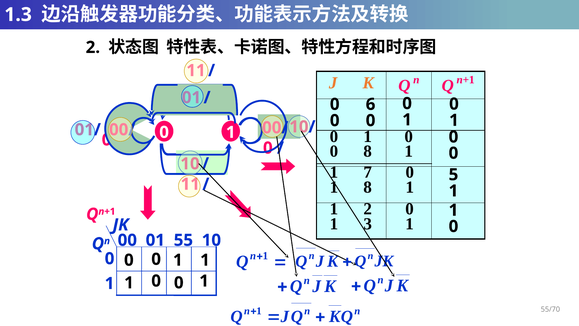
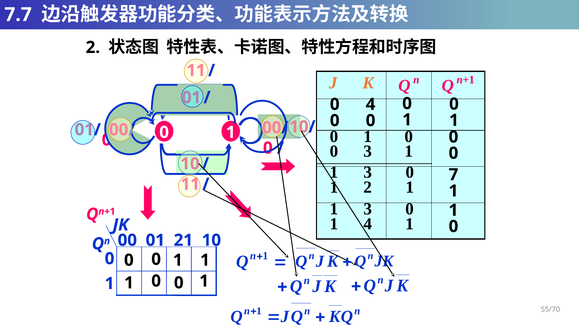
1.3: 1.3 -> 7.7 (18, 15)
0 6: 6 -> 4 (371, 104)
0 8: 8 -> 3 (368, 151)
7: 7 -> 3 (368, 172)
1 8: 8 -> 2 (368, 187)
5: 5 -> 7 (453, 175)
2: 2 -> 3 (368, 209)
1 3: 3 -> 4 (368, 224)
55: 55 -> 21 (183, 240)
